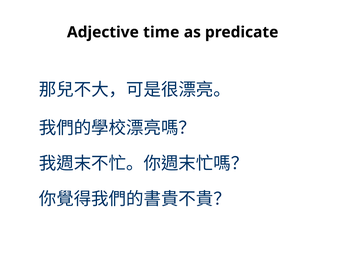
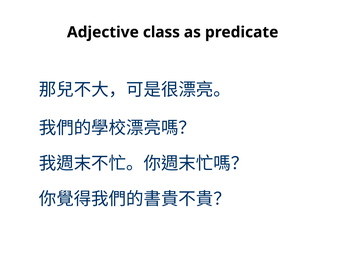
time: time -> class (161, 32)
